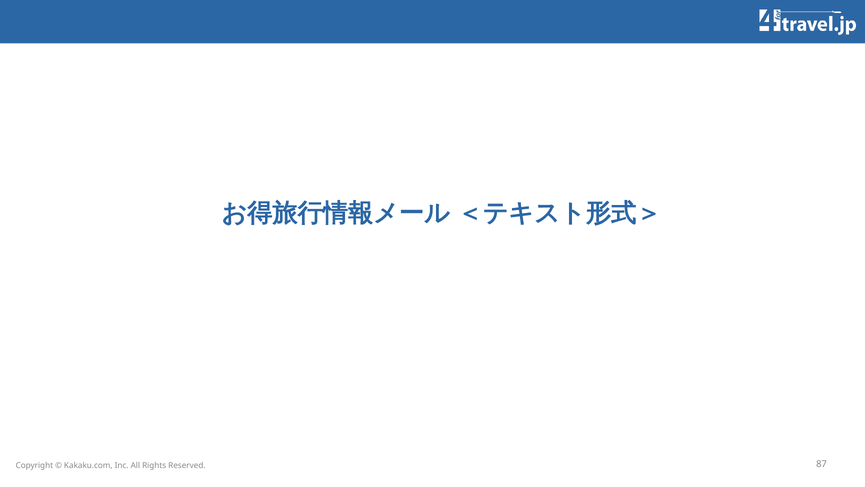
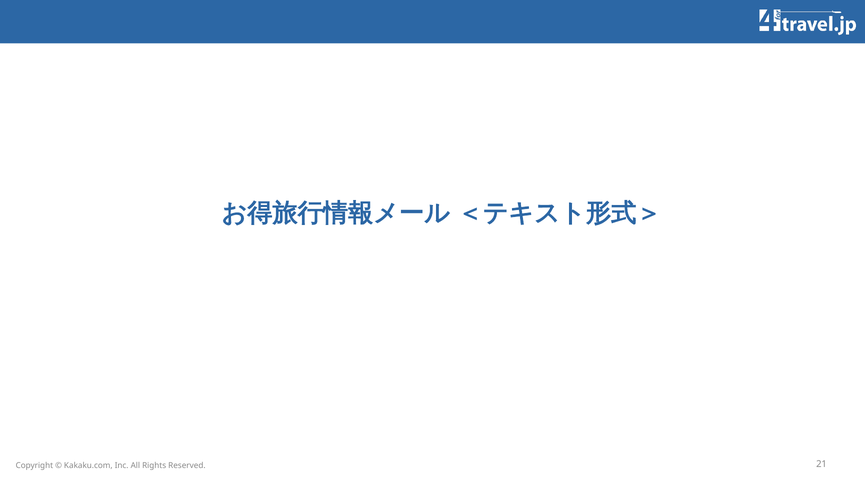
87: 87 -> 21 (822, 464)
